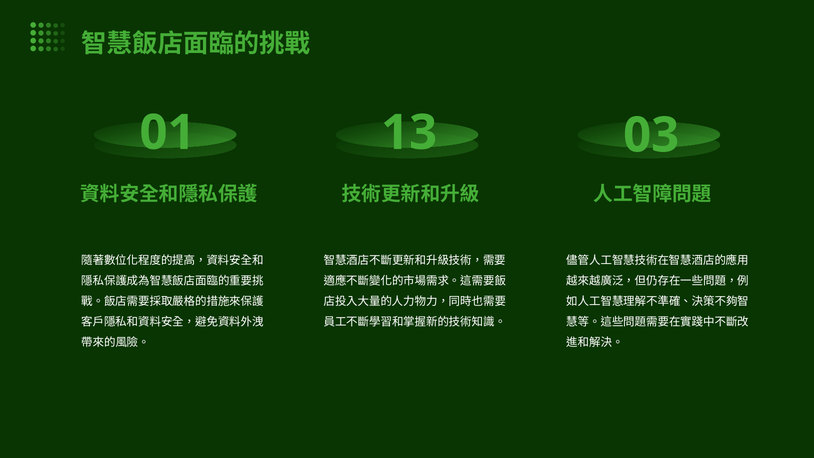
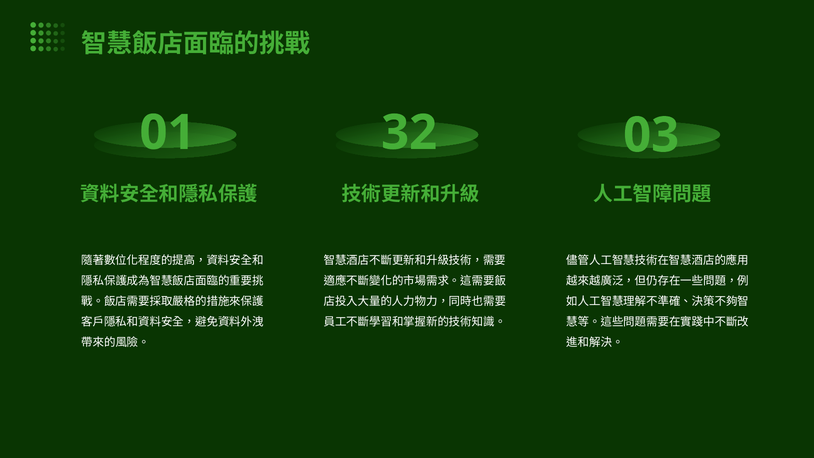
13: 13 -> 32 (409, 133)
